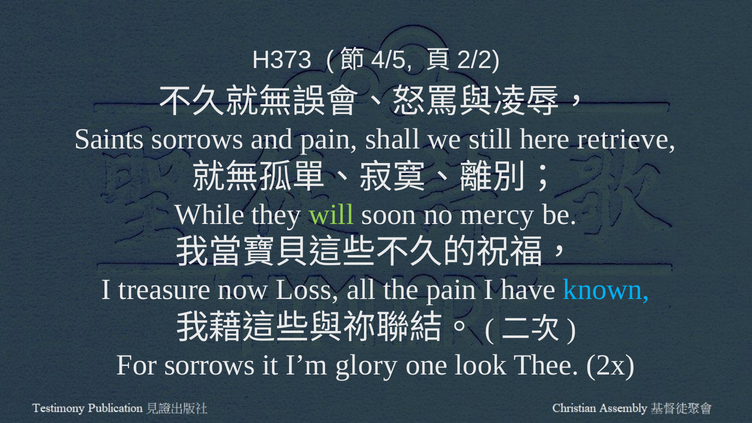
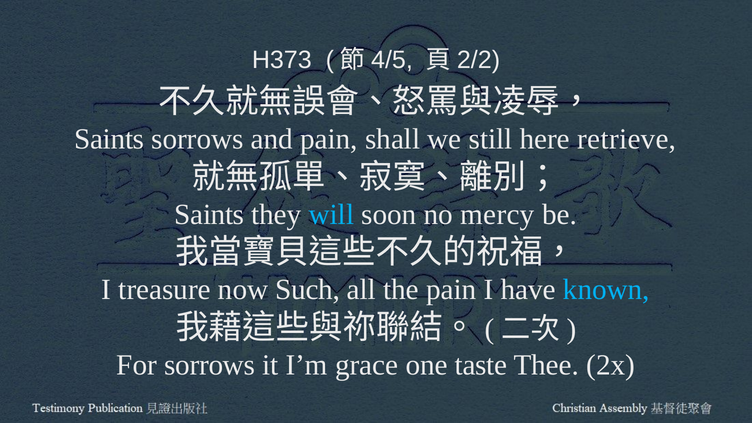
While: While -> Saints (209, 214)
will colour: light green -> light blue (331, 214)
Loss: Loss -> Such (308, 290)
glory: glory -> grace (367, 365)
look: look -> taste (481, 365)
